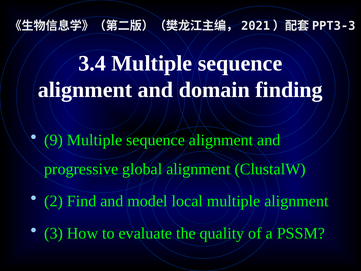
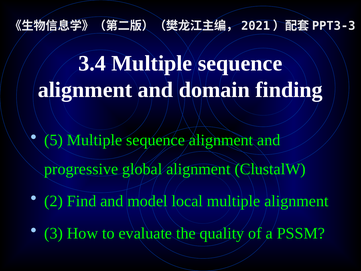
9: 9 -> 5 (54, 140)
